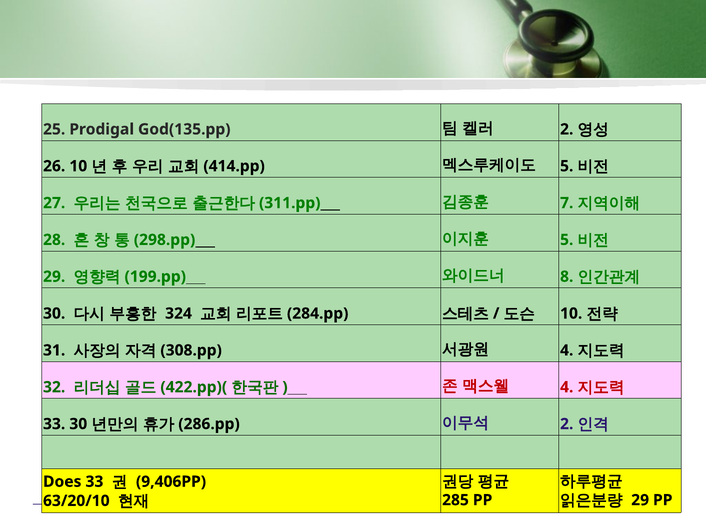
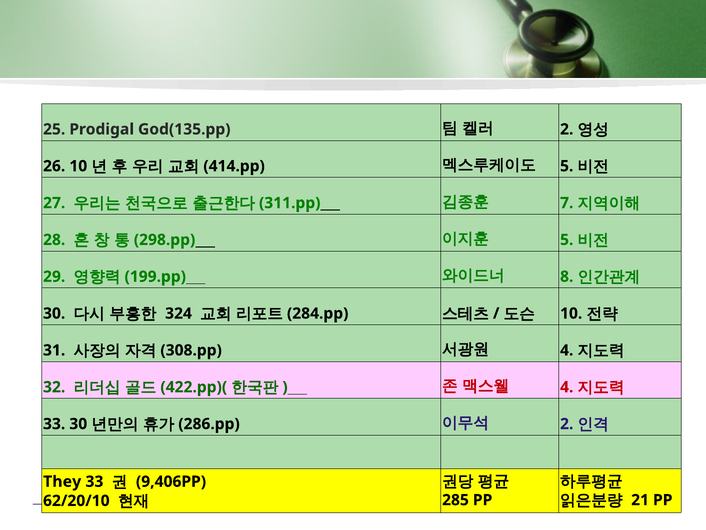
Does: Does -> They (62, 481)
29: 29 -> 21 (640, 500)
63/20/10: 63/20/10 -> 62/20/10 (76, 500)
